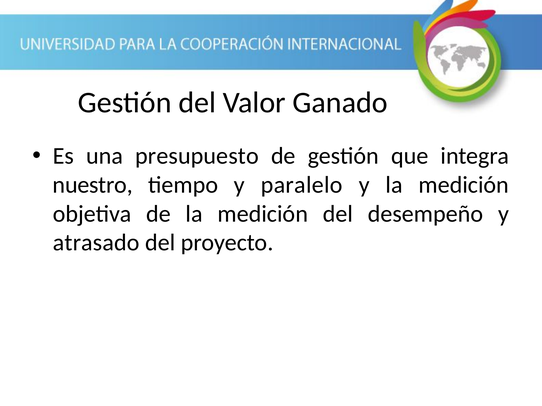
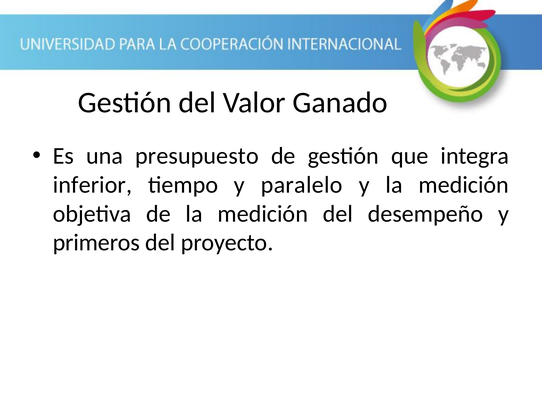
nuestro: nuestro -> inferior (92, 185)
atrasado: atrasado -> primeros (96, 243)
